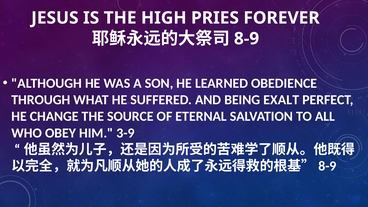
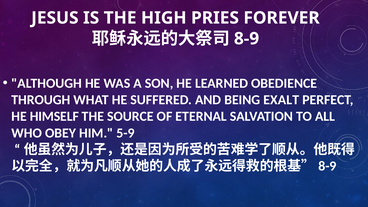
CHANGE: CHANGE -> HIMSELF (54, 116)
3-9: 3-9 -> 5-9 (125, 133)
